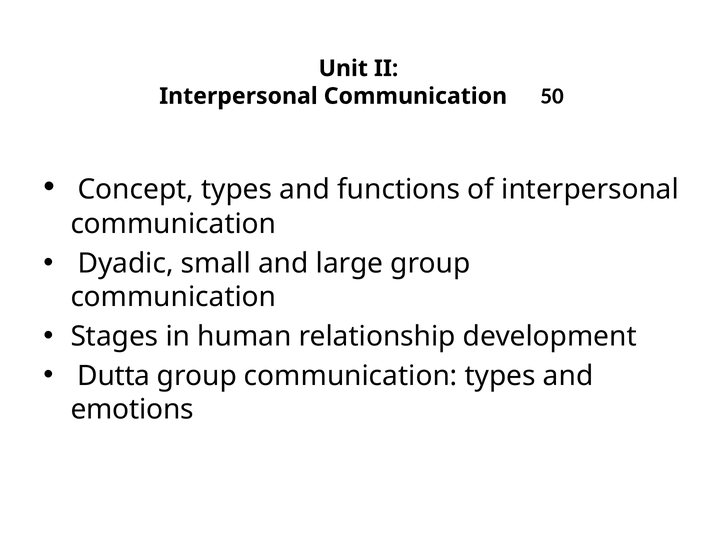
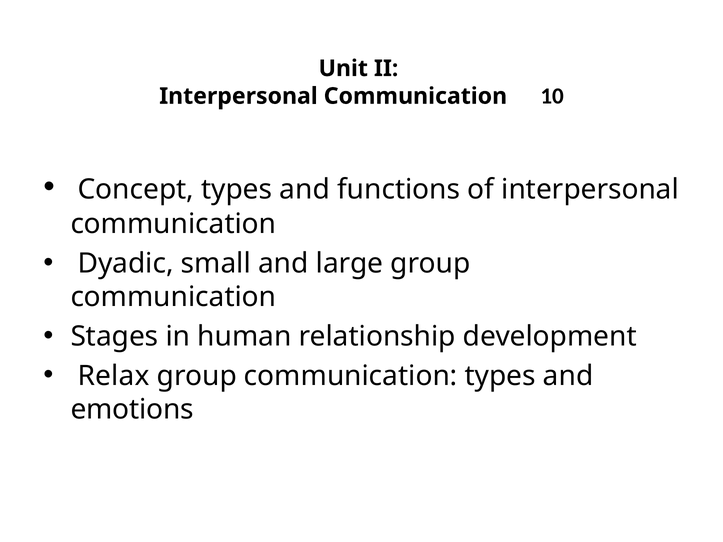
50: 50 -> 10 (552, 96)
Dutta: Dutta -> Relax (114, 376)
